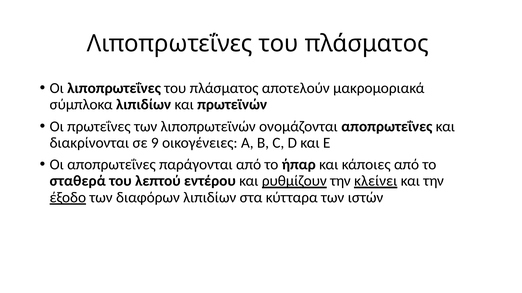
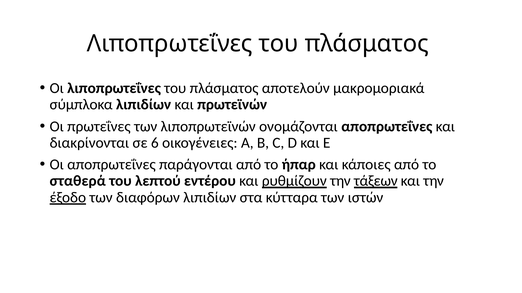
9: 9 -> 6 (155, 143)
κλείνει: κλείνει -> τάξεων (376, 181)
